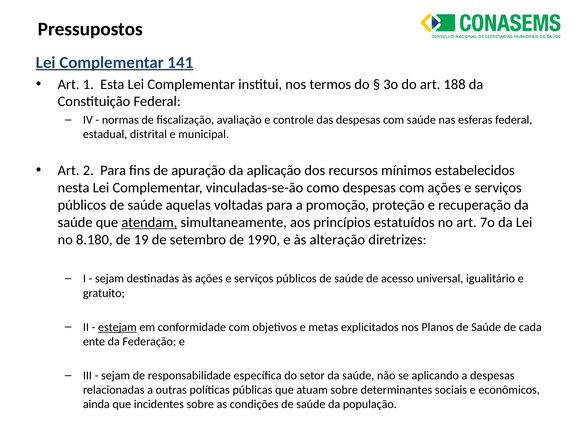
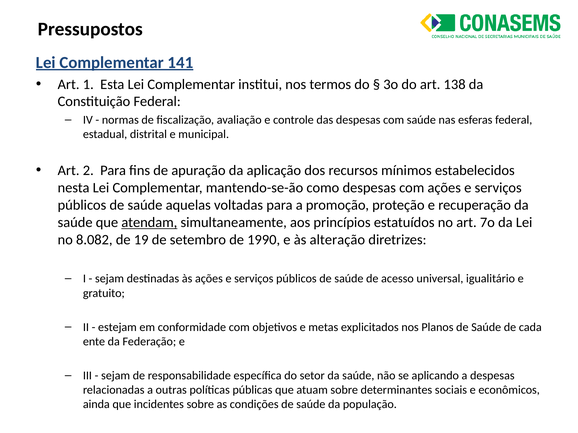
188: 188 -> 138 (455, 84)
vinculadas-se-ão: vinculadas-se-ão -> mantendo-se-ão (255, 188)
8.180: 8.180 -> 8.082 (94, 240)
estejam underline: present -> none (117, 327)
